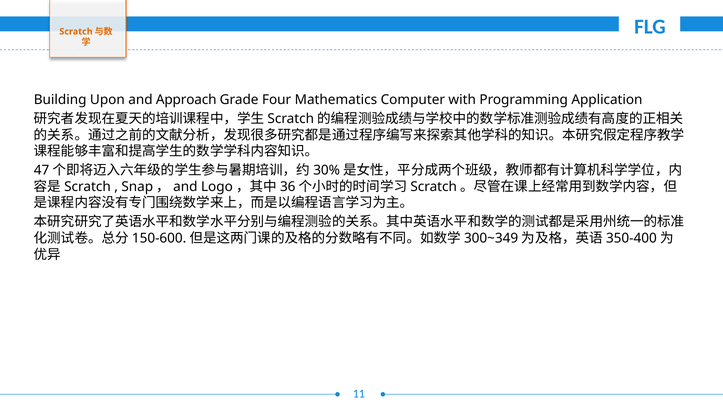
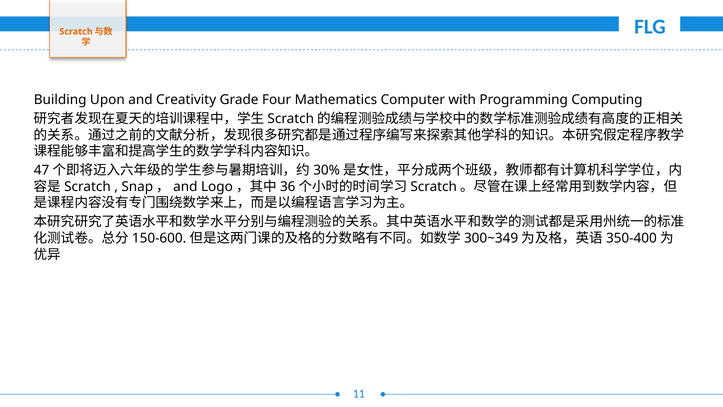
Approach: Approach -> Creativity (186, 100)
Application: Application -> Computing (607, 100)
